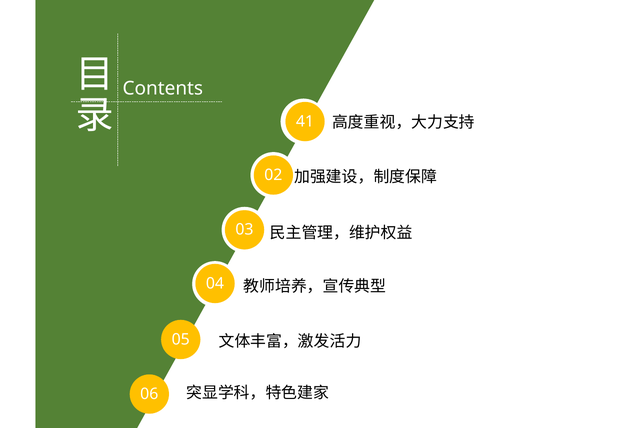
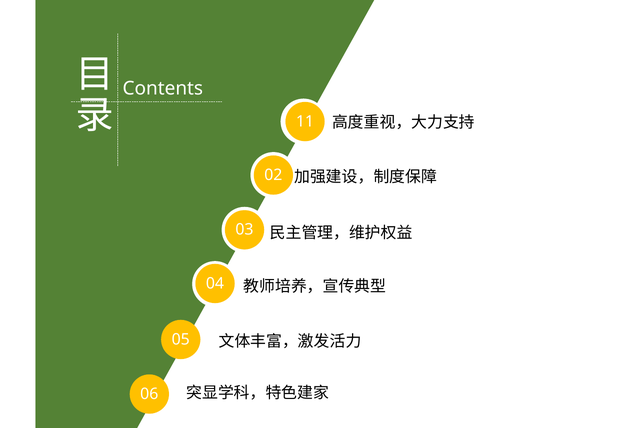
41: 41 -> 11 (305, 121)
